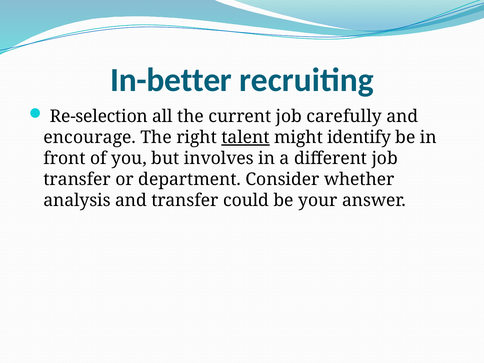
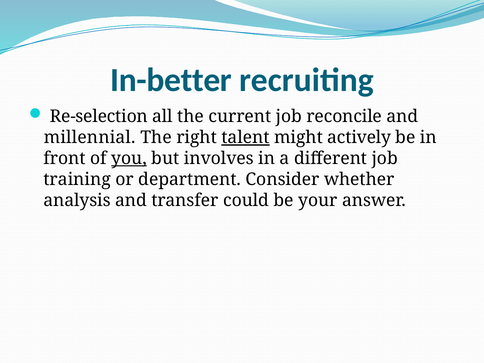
carefully: carefully -> reconcile (344, 117)
encourage: encourage -> millennial (90, 137)
identify: identify -> actively (359, 137)
you underline: none -> present (129, 158)
transfer: transfer -> training (77, 179)
